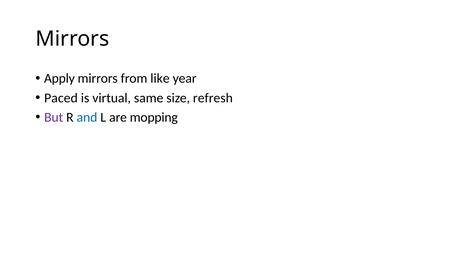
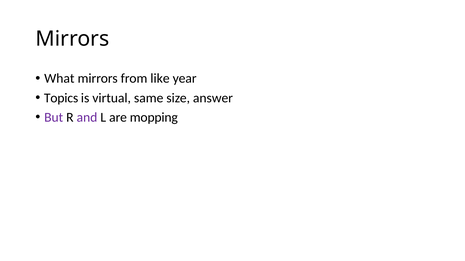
Apply: Apply -> What (59, 79)
Paced: Paced -> Topics (61, 98)
refresh: refresh -> answer (213, 98)
and colour: blue -> purple (87, 118)
